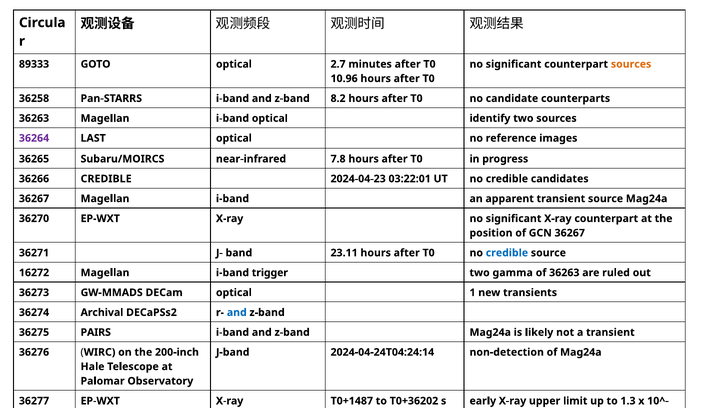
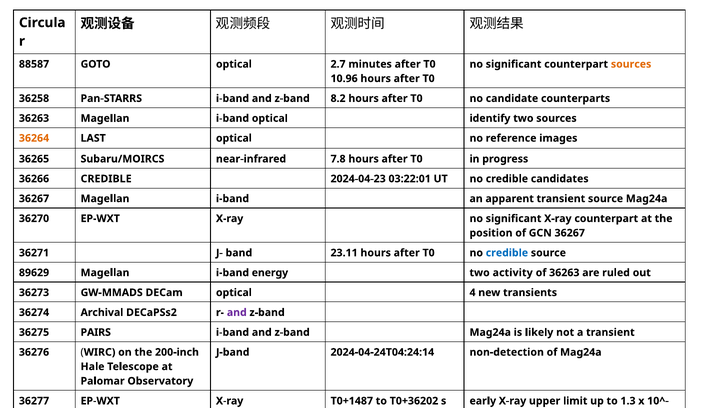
89333: 89333 -> 88587 (34, 64)
36264 colour: purple -> orange (34, 138)
16272: 16272 -> 89629 (34, 273)
trigger: trigger -> energy (270, 273)
gamma: gamma -> activity (513, 273)
1: 1 -> 4 (473, 292)
and colour: blue -> purple (237, 312)
